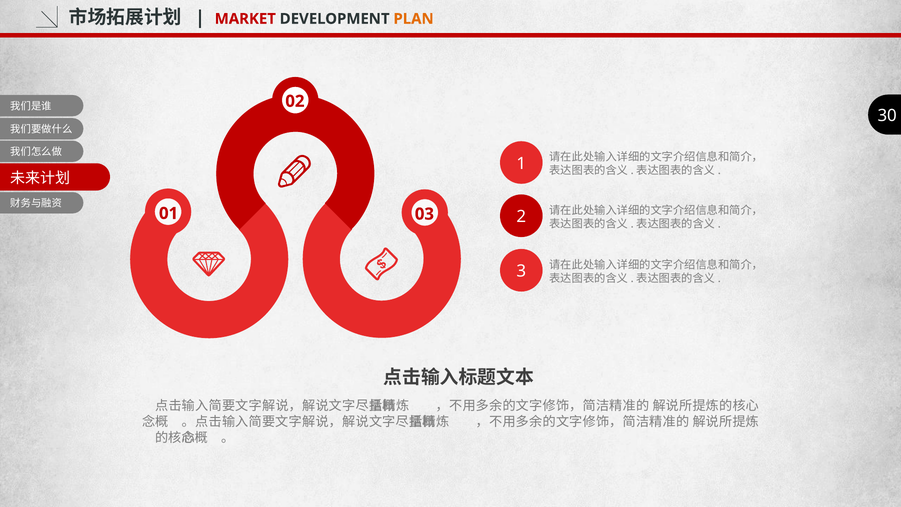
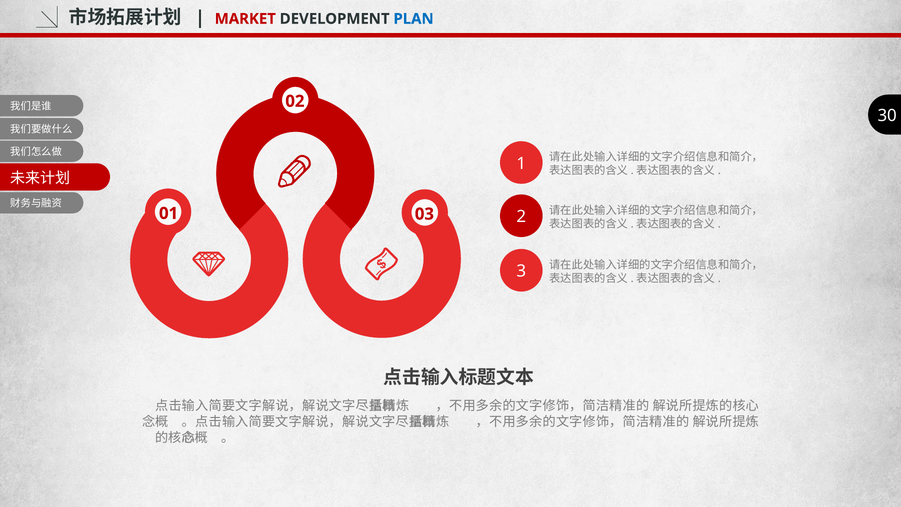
PLAN colour: orange -> blue (414, 19)
